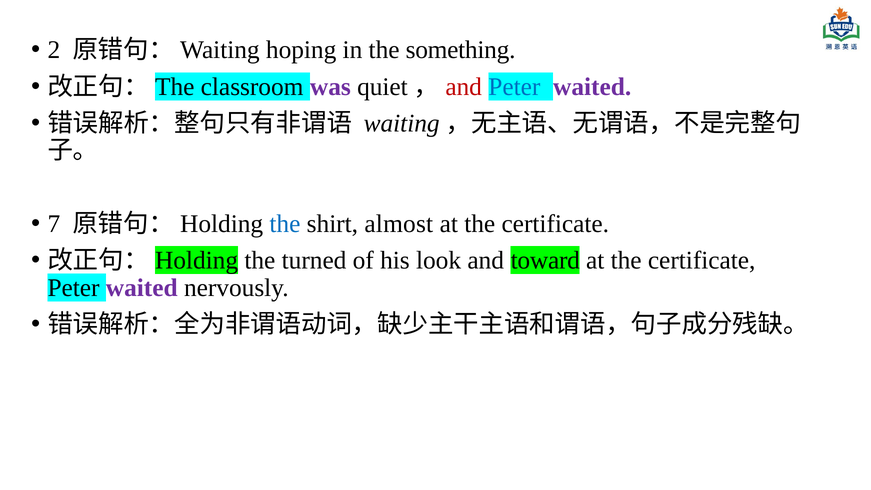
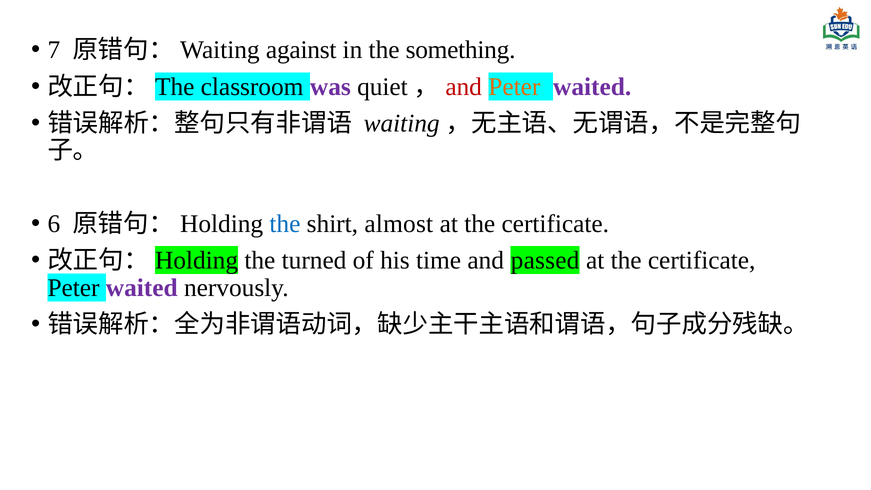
2: 2 -> 7 (54, 50)
hoping: hoping -> against (301, 50)
Peter colour: blue -> orange (514, 87)
7: 7 -> 6 (54, 224)
look: look -> time (439, 260)
toward: toward -> passed (545, 260)
